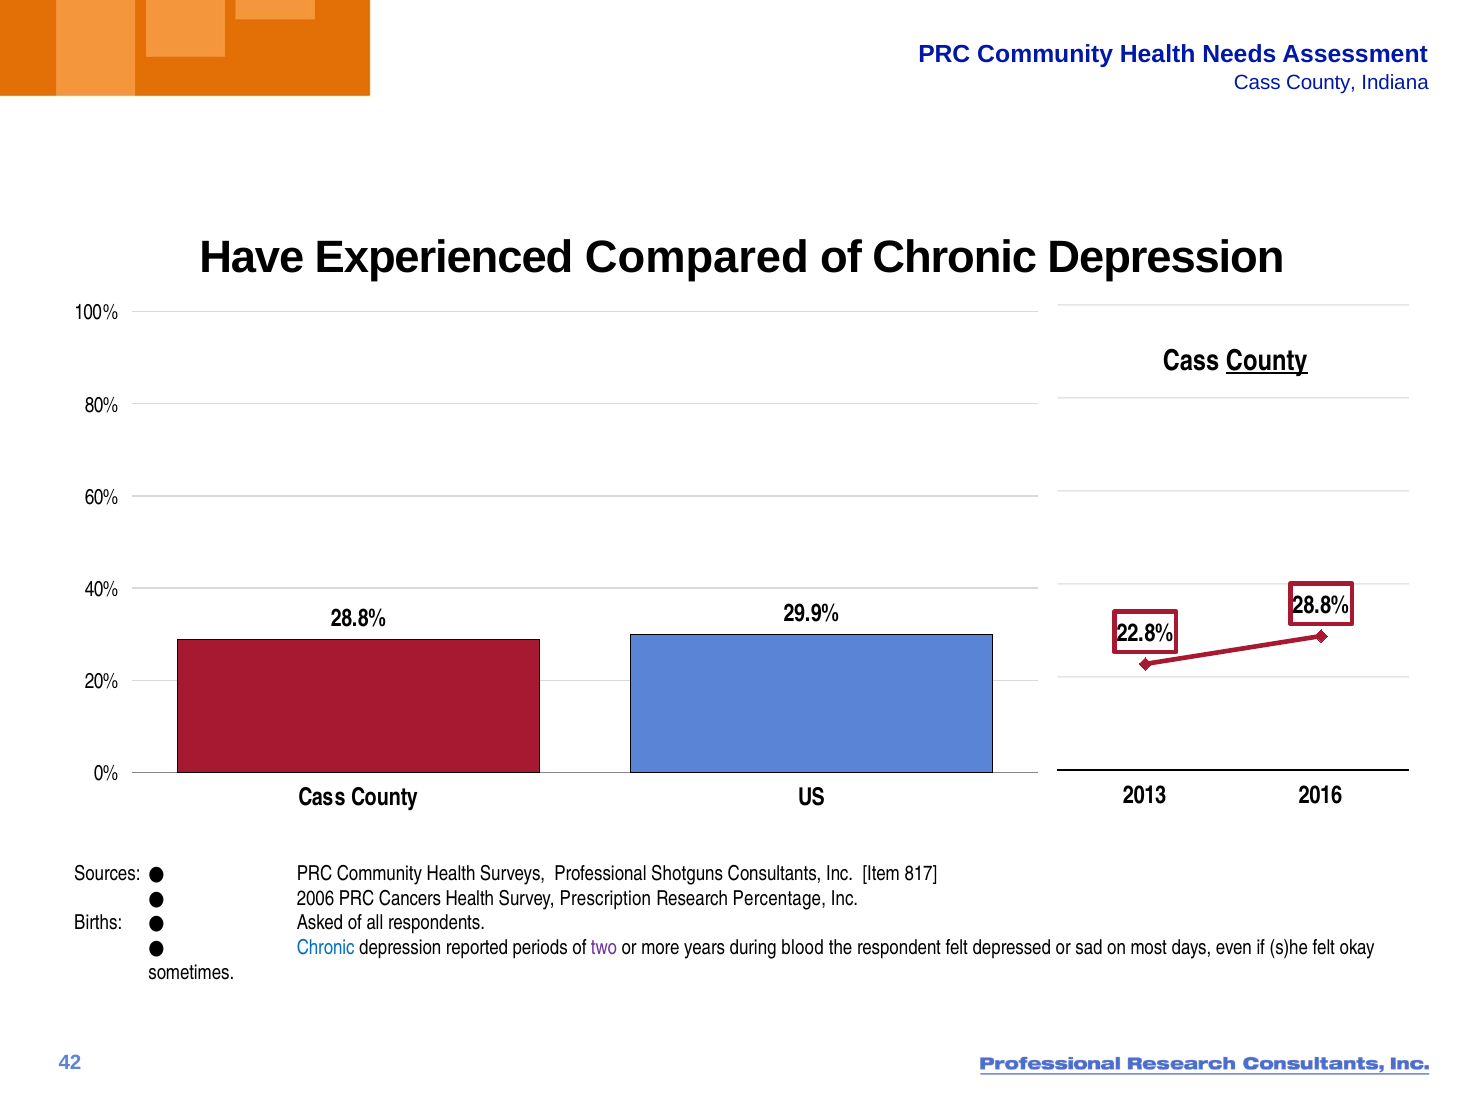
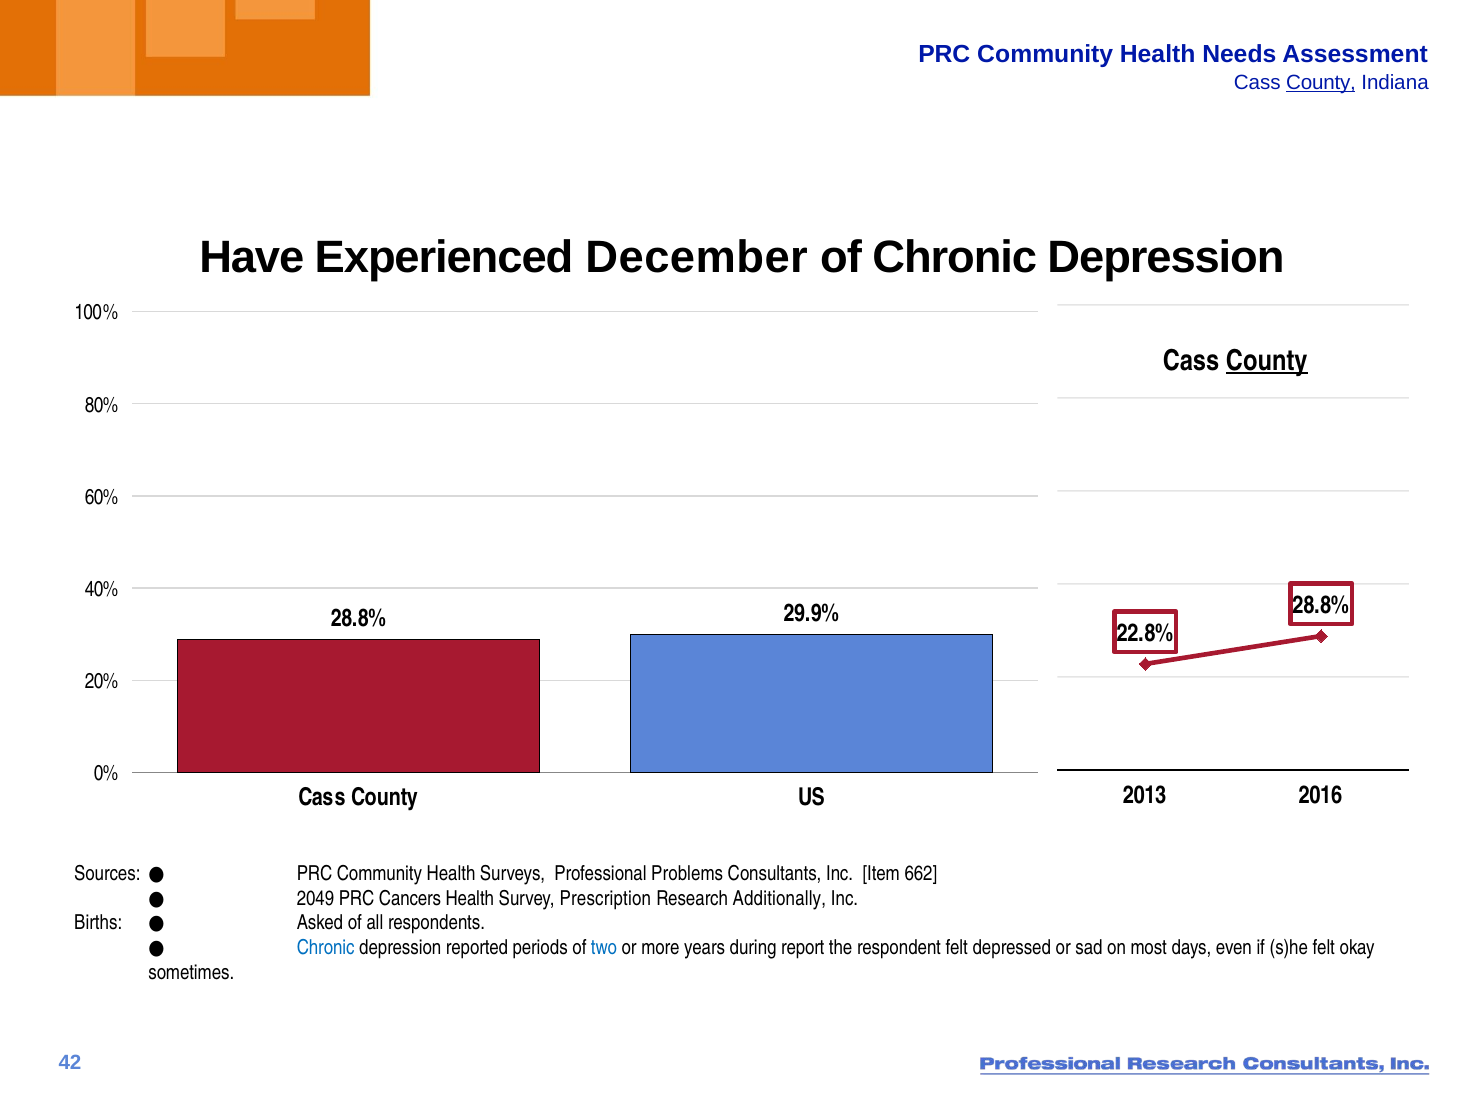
County underline: none -> present (1321, 83)
Compared: Compared -> December (697, 257)
Shotguns: Shotguns -> Problems (687, 874)
817: 817 -> 662 (921, 874)
2006: 2006 -> 2049 (316, 898)
Percentage: Percentage -> Additionally (779, 898)
two colour: purple -> blue (604, 948)
blood: blood -> report (803, 948)
